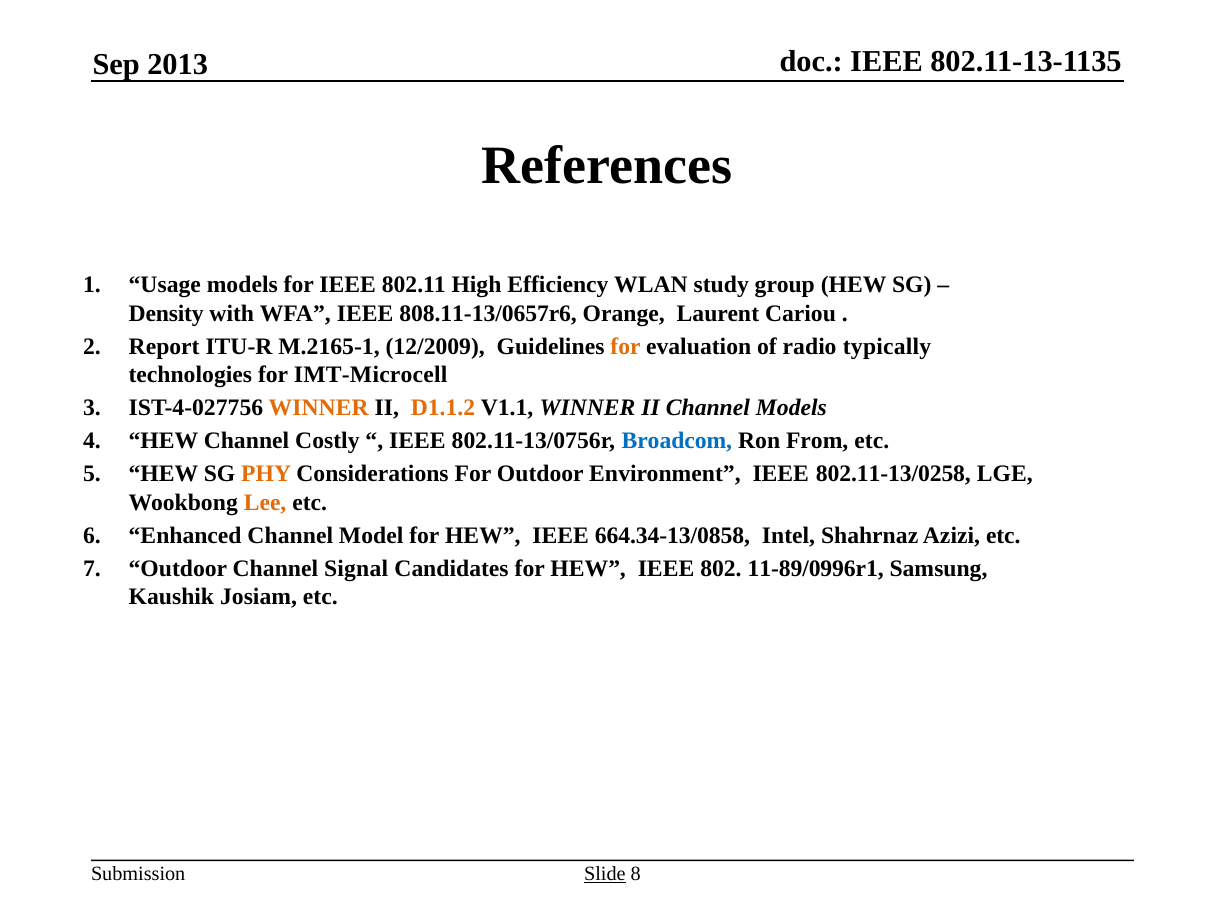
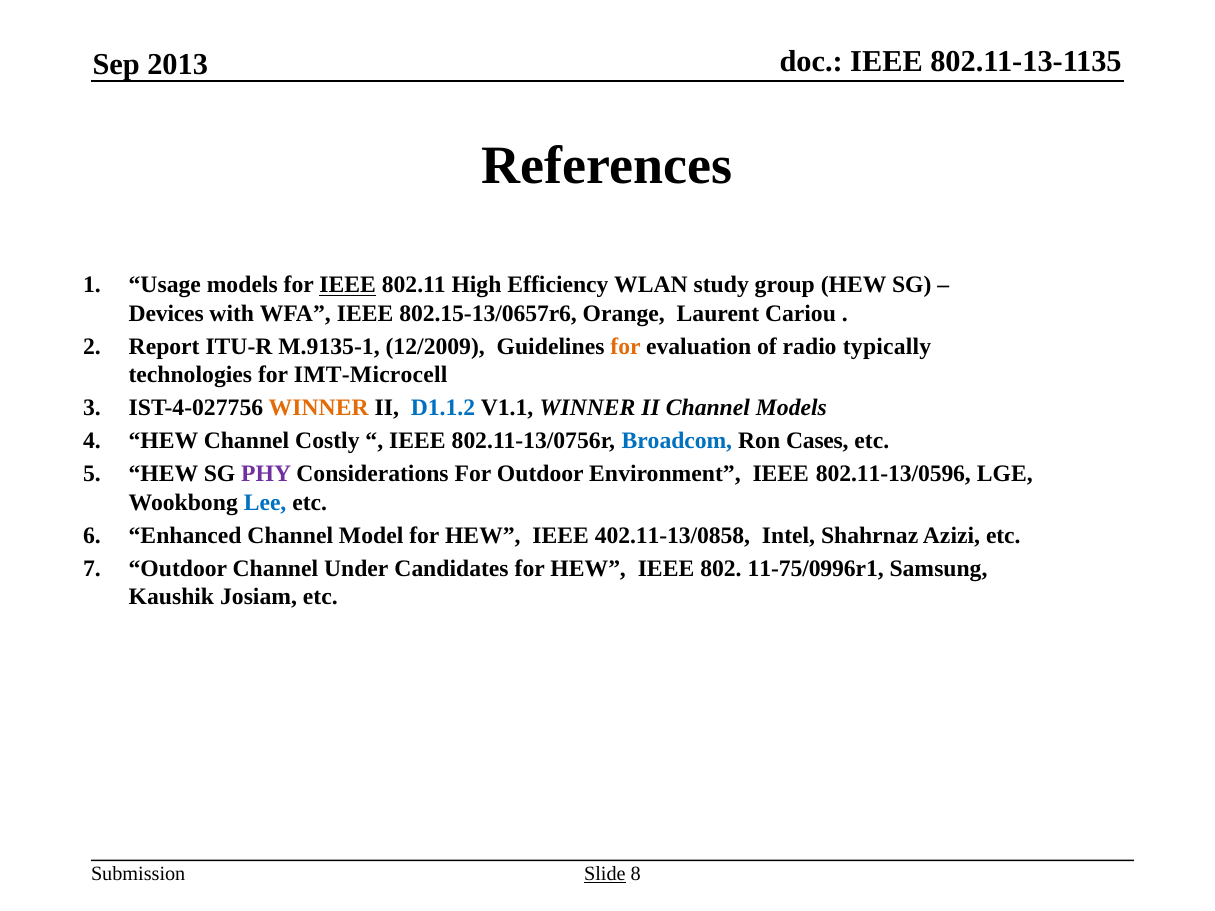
IEEE underline: none -> present (348, 285)
Density: Density -> Devices (166, 314)
808.11-13/0657r6: 808.11-13/0657r6 -> 802.15-13/0657r6 (488, 314)
M.2165-1: M.2165-1 -> M.9135-1 (329, 347)
D1.1.2 colour: orange -> blue (443, 408)
From: From -> Cases (817, 441)
PHY colour: orange -> purple (266, 474)
802.11-13/0258: 802.11-13/0258 -> 802.11-13/0596 (893, 474)
Lee colour: orange -> blue (265, 503)
664.34-13/0858: 664.34-13/0858 -> 402.11-13/0858 (672, 536)
Signal: Signal -> Under (356, 569)
11-89/0996r1: 11-89/0996r1 -> 11-75/0996r1 (816, 569)
